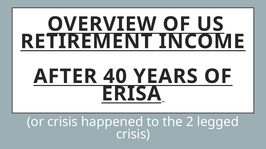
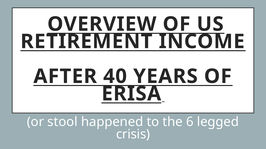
or crisis: crisis -> stool (63, 122)
2: 2 -> 6 (190, 122)
